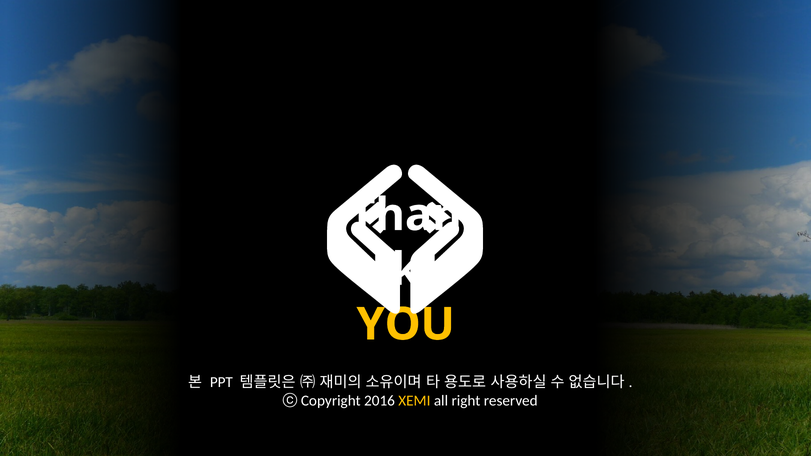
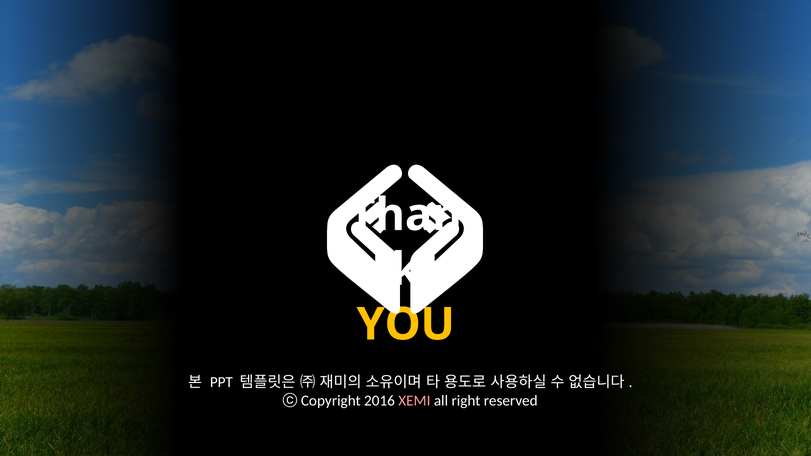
XEMI colour: yellow -> pink (414, 401)
